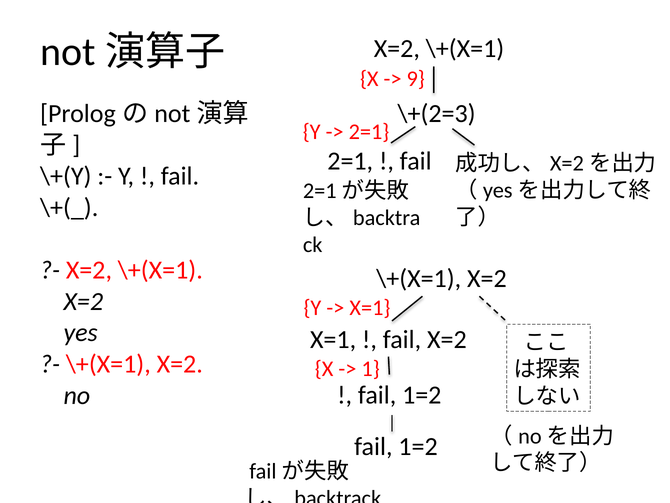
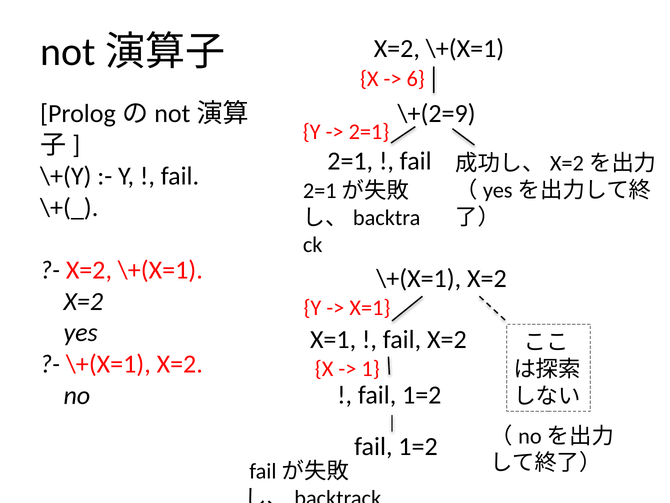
9: 9 -> 6 (416, 79)
\+(2=3: \+(2=3 -> \+(2=9 (437, 114)
